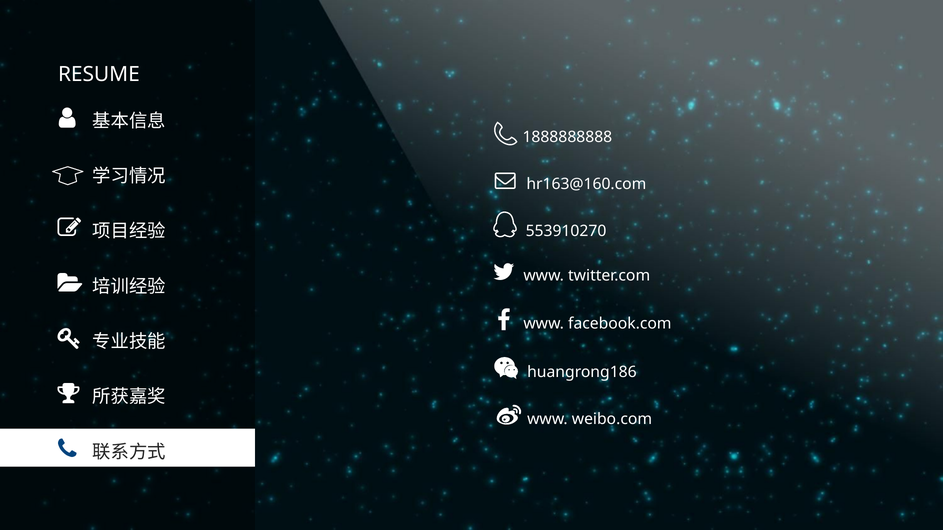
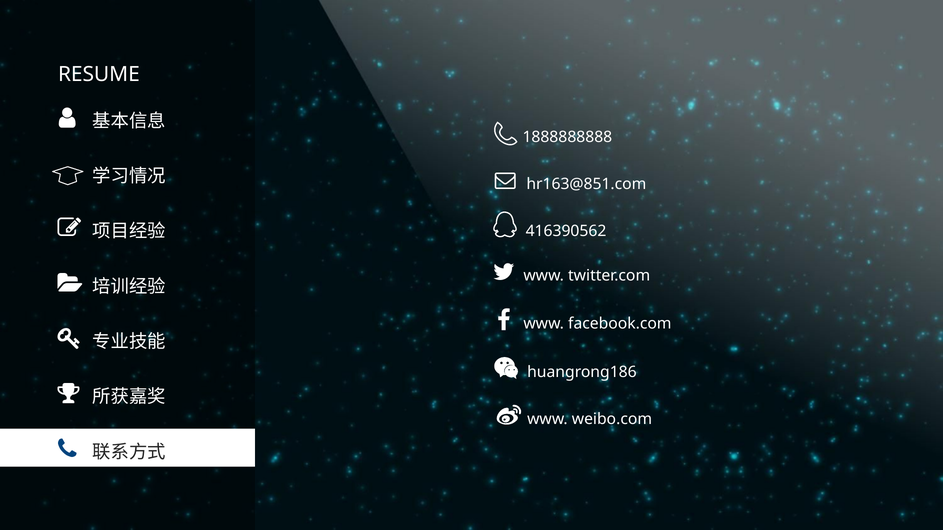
hr163@160.com: hr163@160.com -> hr163@851.com (586, 184)
553910270: 553910270 -> 416390562 (566, 231)
